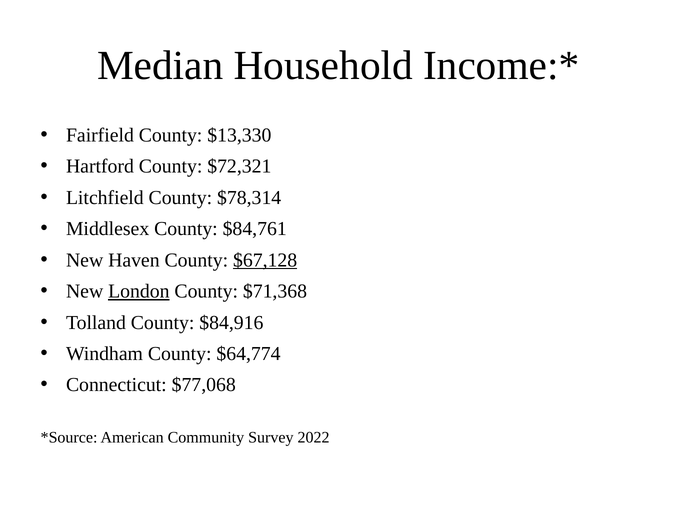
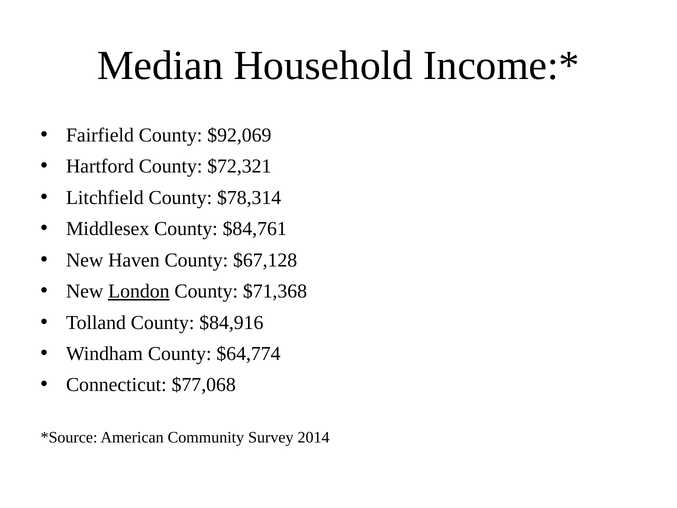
$13,330: $13,330 -> $92,069 (239, 135)
$67,128 underline: present -> none (265, 260)
2022: 2022 -> 2014 (314, 437)
